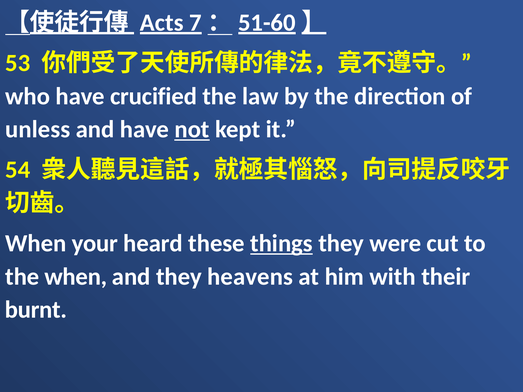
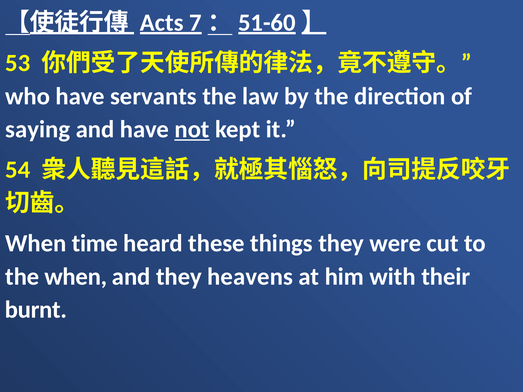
crucified: crucified -> servants (153, 96)
unless: unless -> saying (38, 129)
your: your -> time (95, 244)
things underline: present -> none (282, 244)
